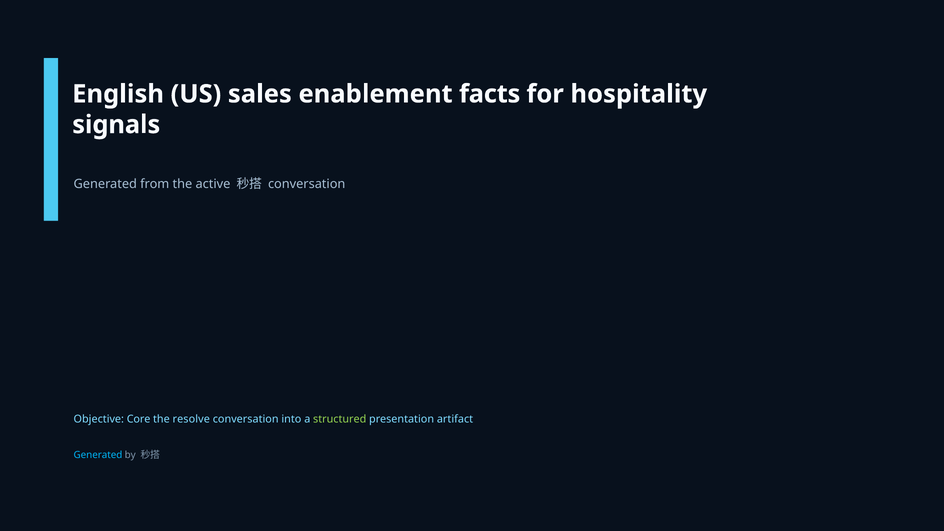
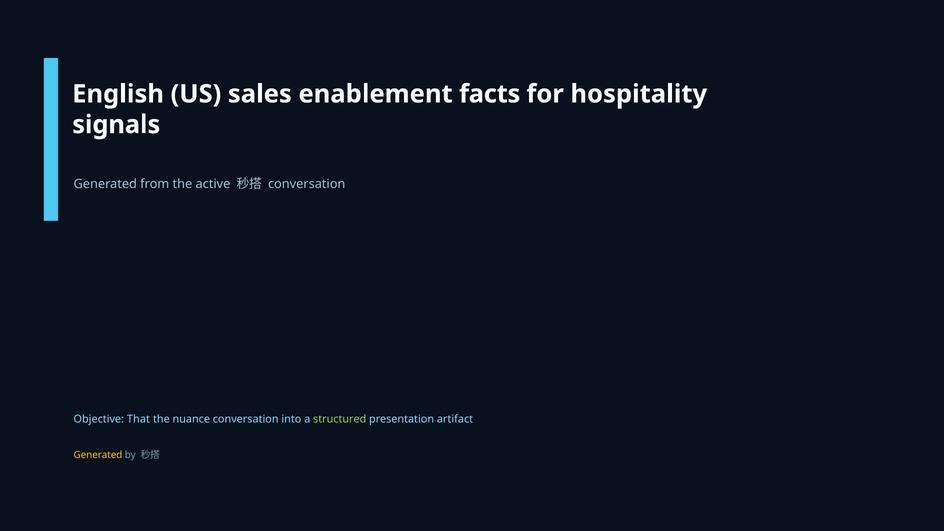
Core: Core -> That (138, 419)
resolve: resolve -> nuance (191, 419)
Generated colour: light blue -> yellow (98, 455)
